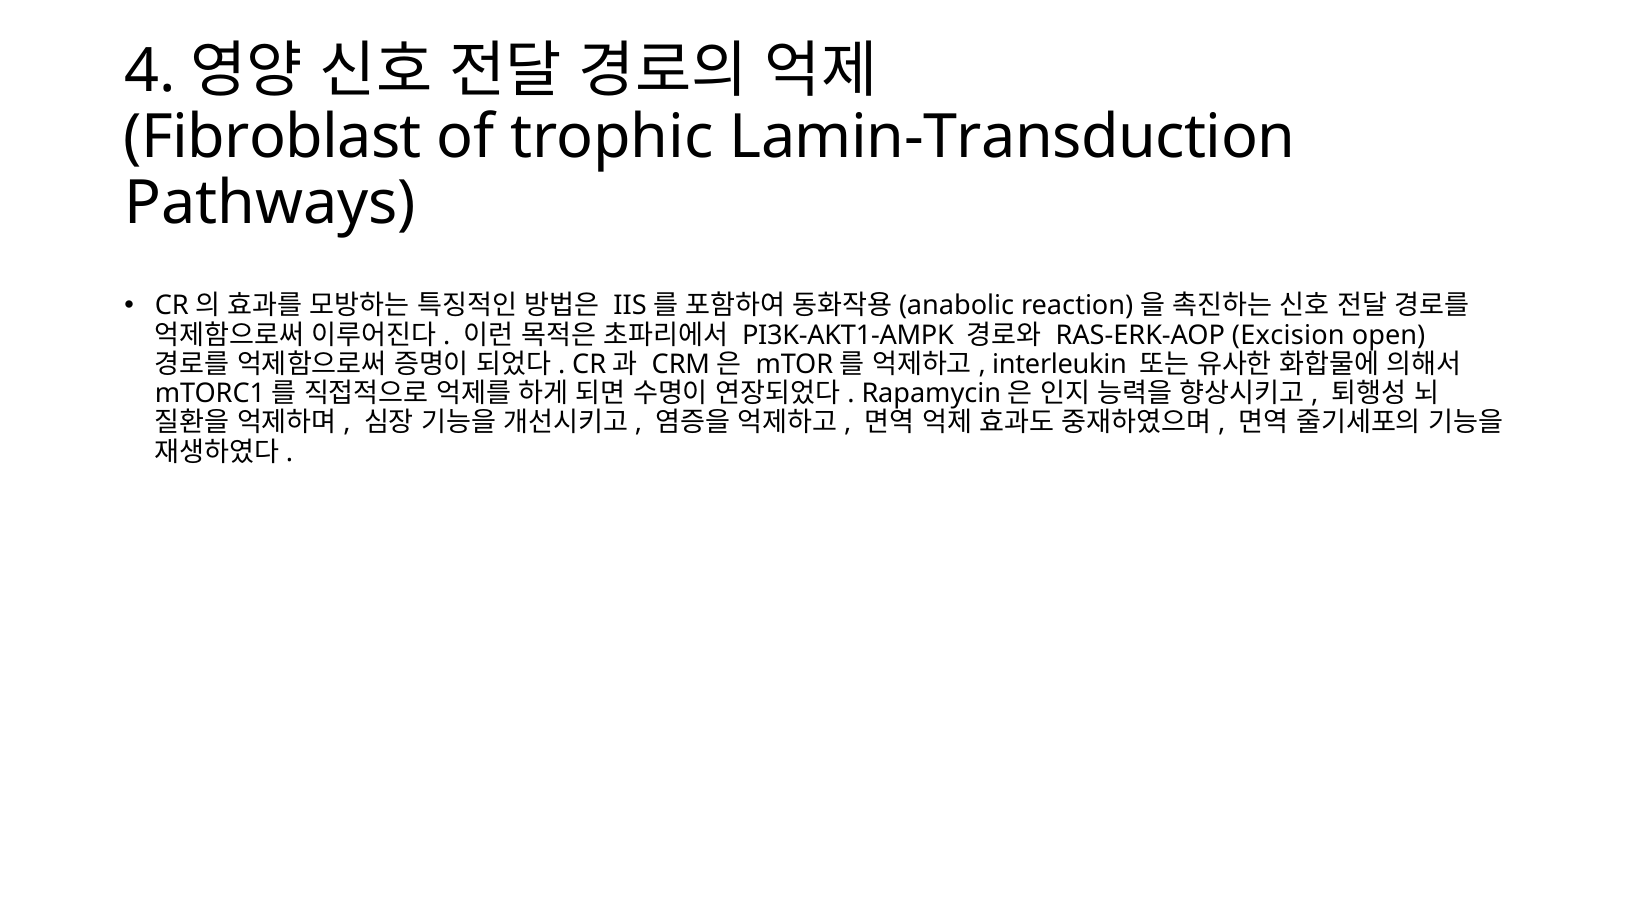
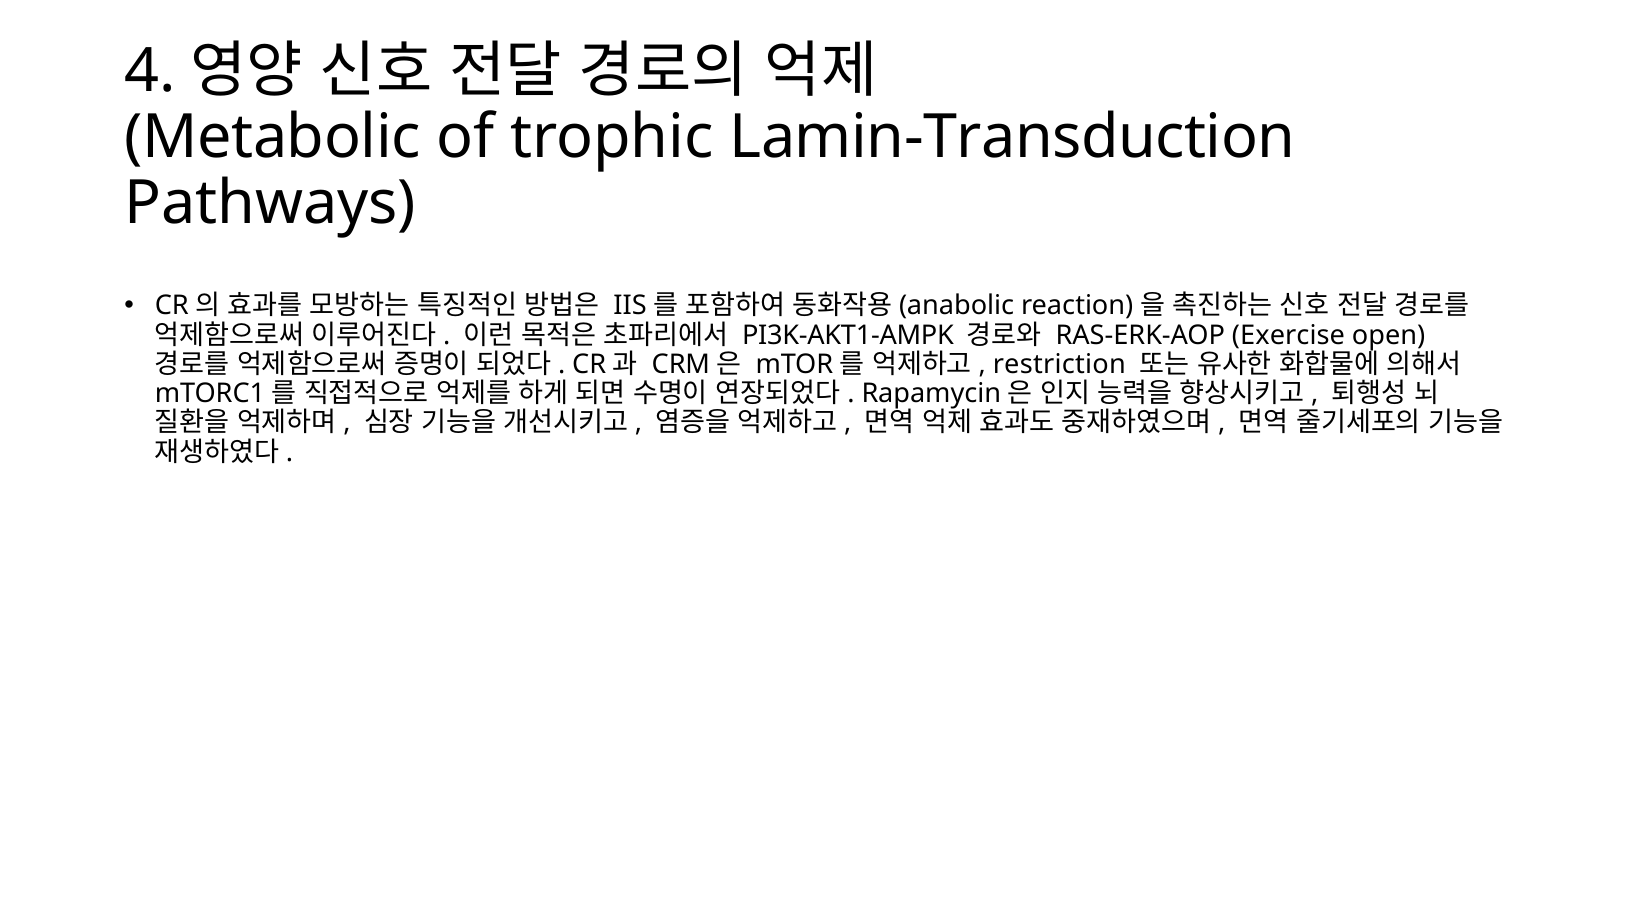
Fibroblast: Fibroblast -> Metabolic (273, 137)
Excision: Excision -> Exercise (1288, 335)
interleukin: interleukin -> restriction (1059, 364)
